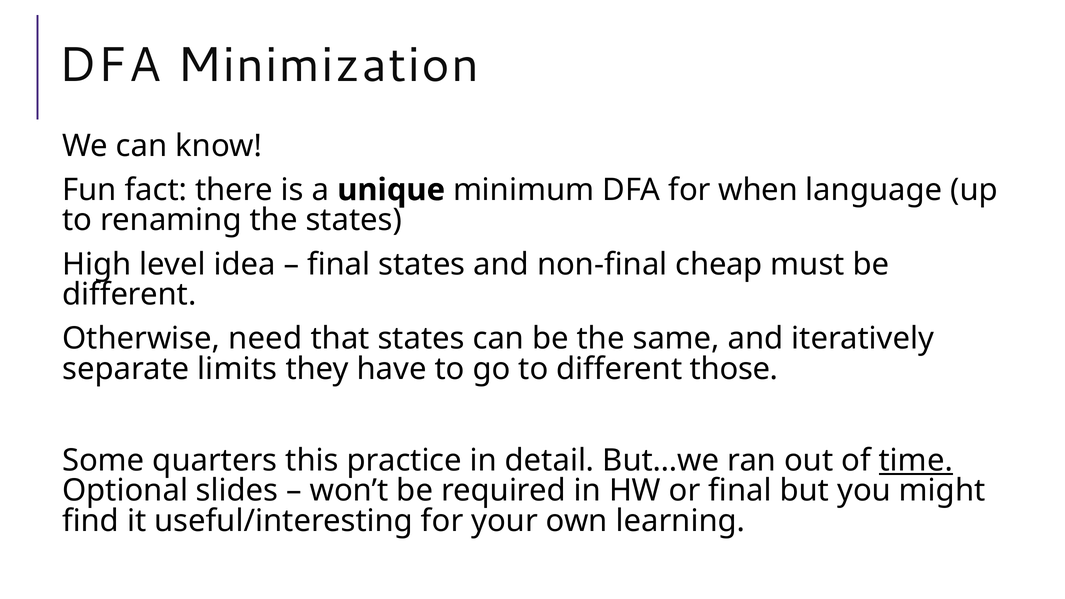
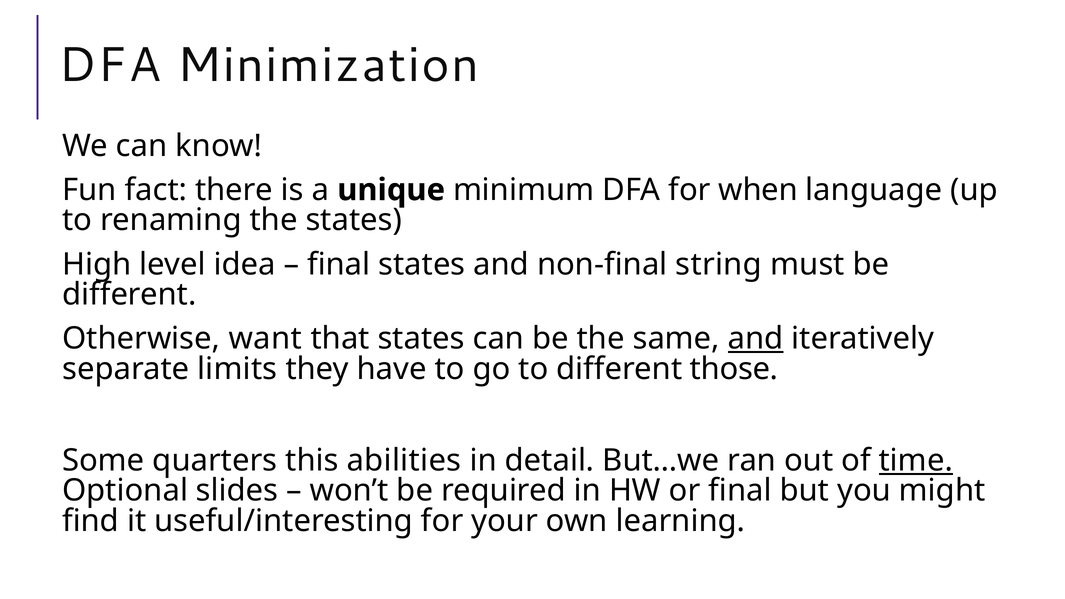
cheap: cheap -> string (719, 264)
need: need -> want (265, 339)
and underline: none -> present (756, 339)
practice: practice -> abilities (404, 461)
